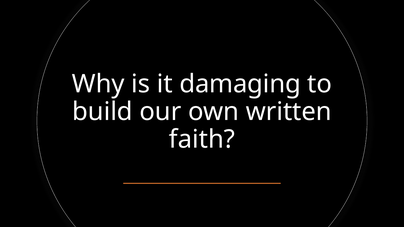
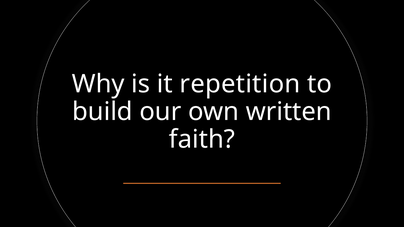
damaging: damaging -> repetition (240, 84)
